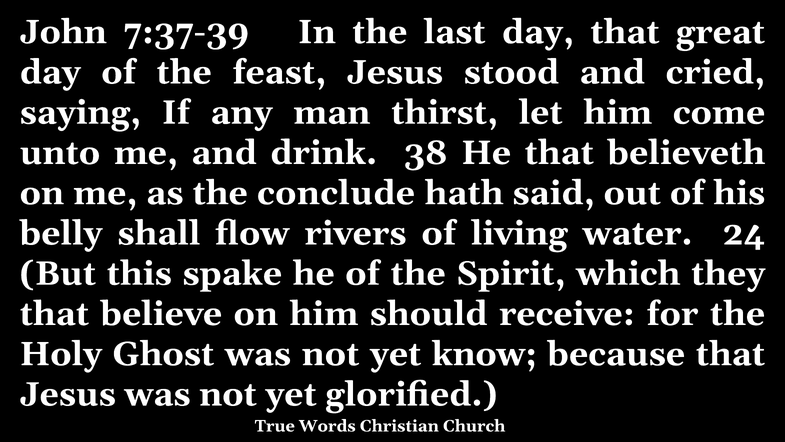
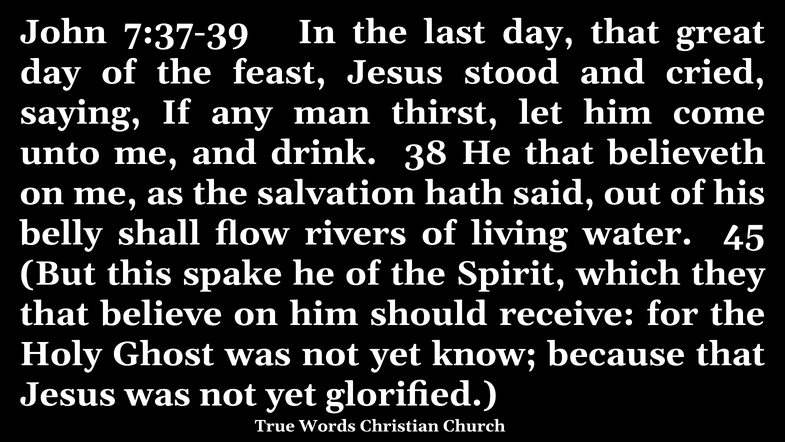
conclude: conclude -> salvation (336, 193)
24: 24 -> 45 (744, 233)
